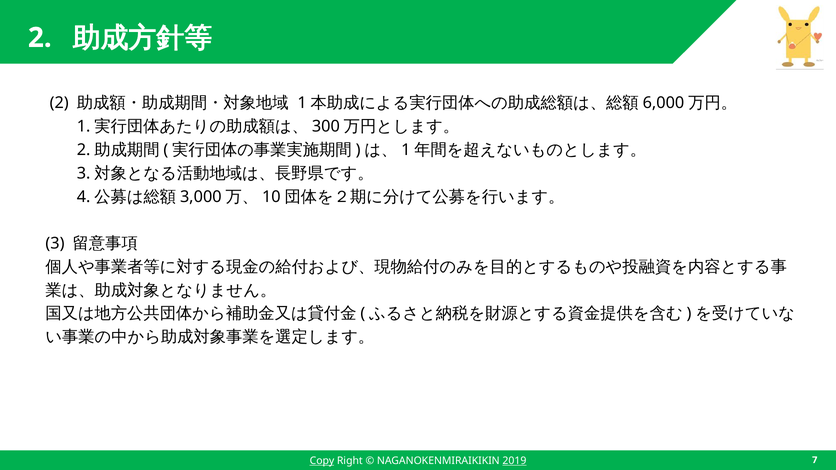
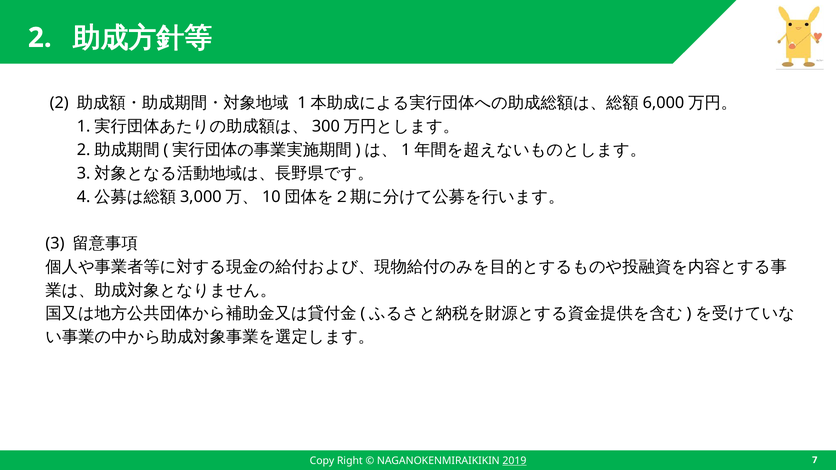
Copy underline: present -> none (322, 461)
